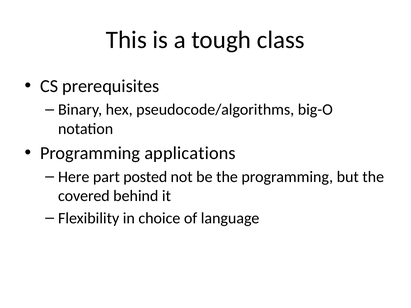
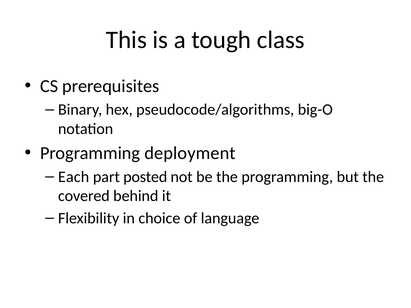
applications: applications -> deployment (190, 153)
Here: Here -> Each (74, 177)
